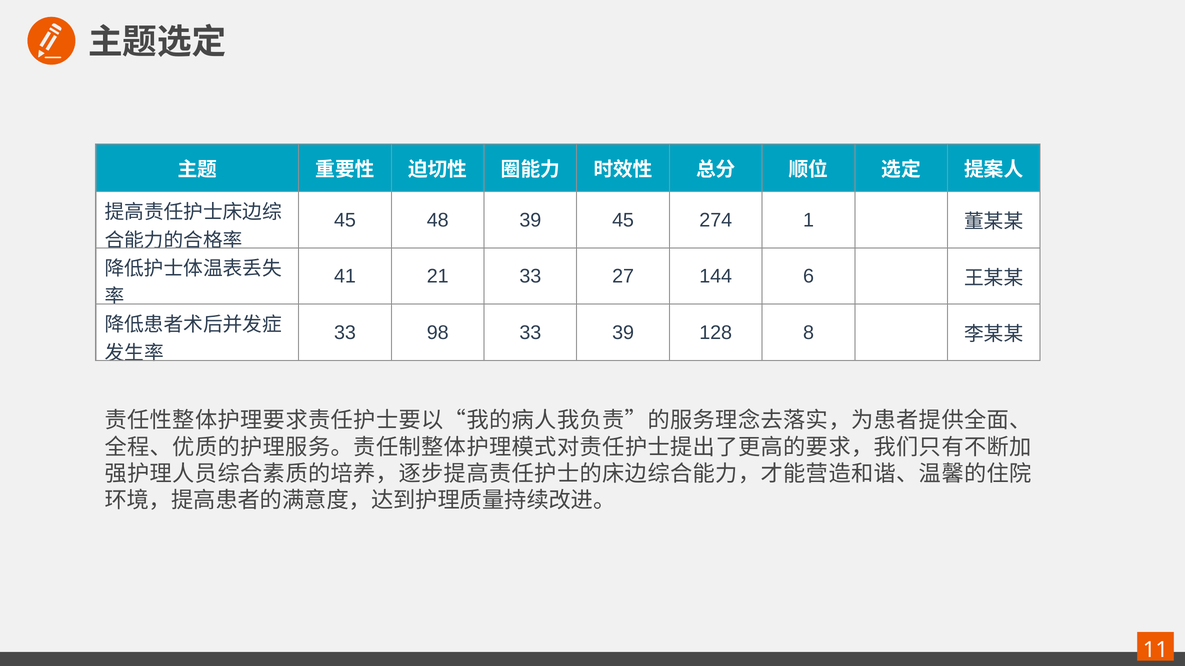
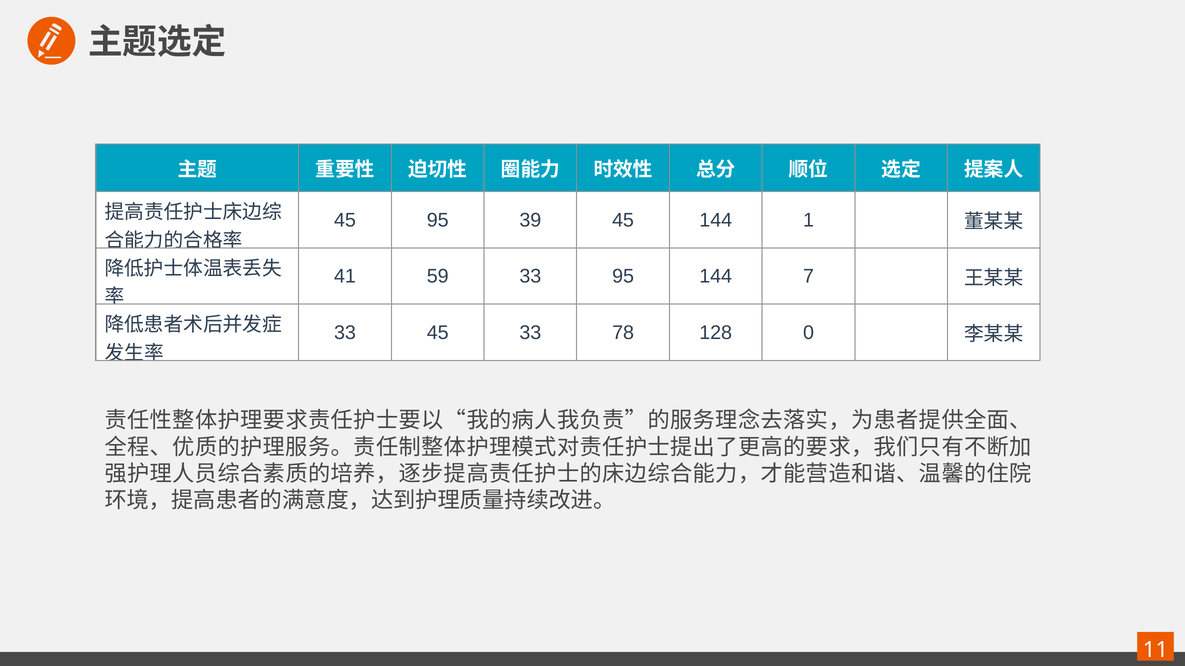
45 48: 48 -> 95 (438, 220)
45 274: 274 -> 144 (716, 220)
21: 21 -> 59 (438, 276)
33 27: 27 -> 95 (623, 276)
6: 6 -> 7 (809, 276)
33 98: 98 -> 45 (438, 333)
33 39: 39 -> 78 (623, 333)
8: 8 -> 0 (809, 333)
